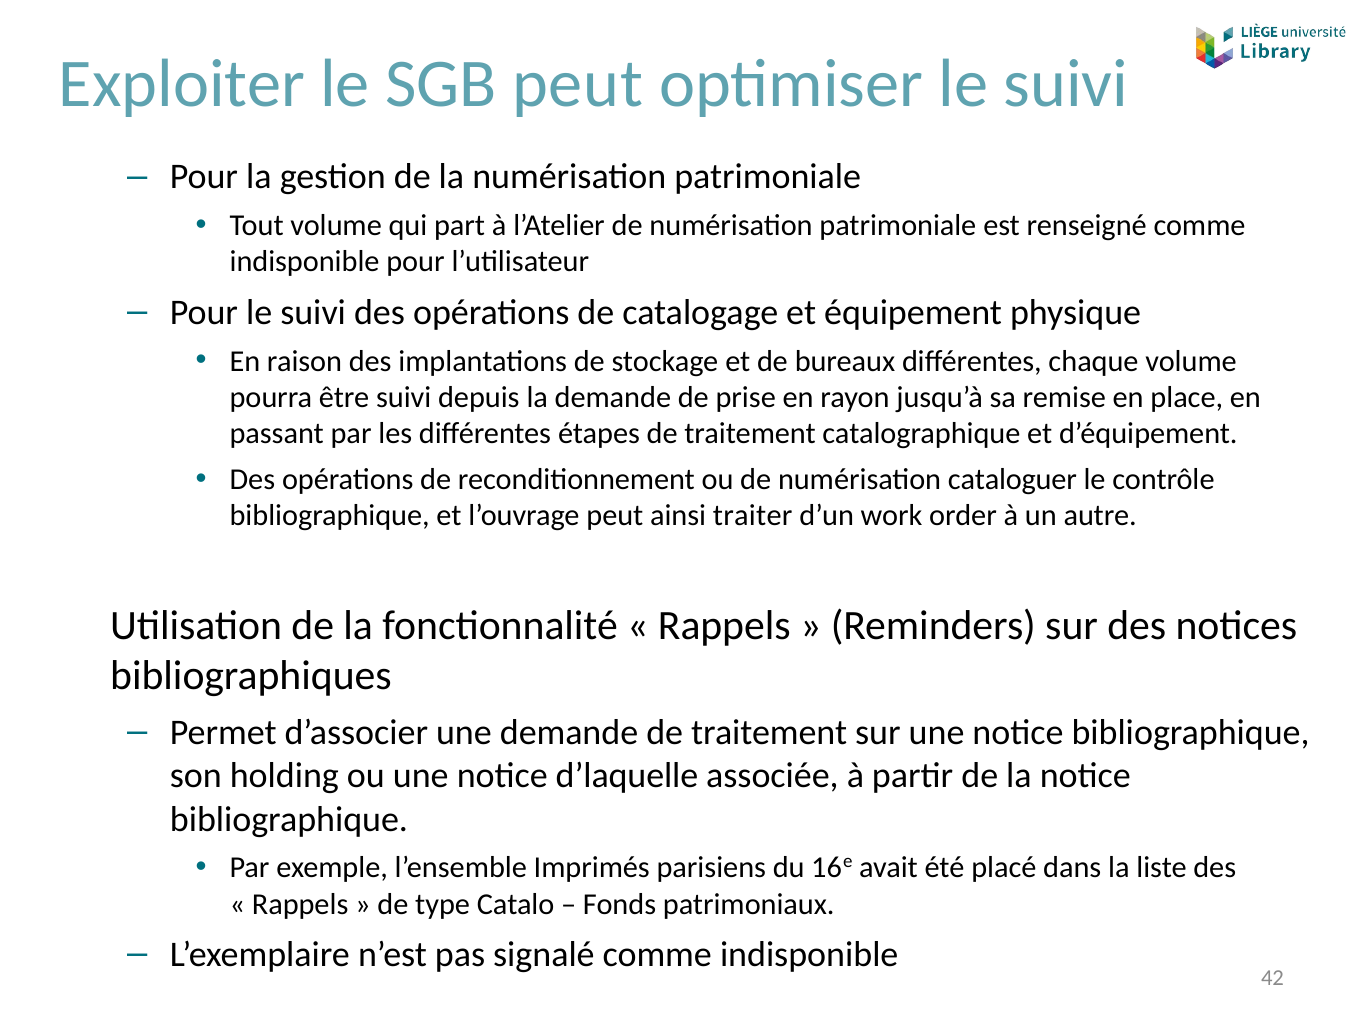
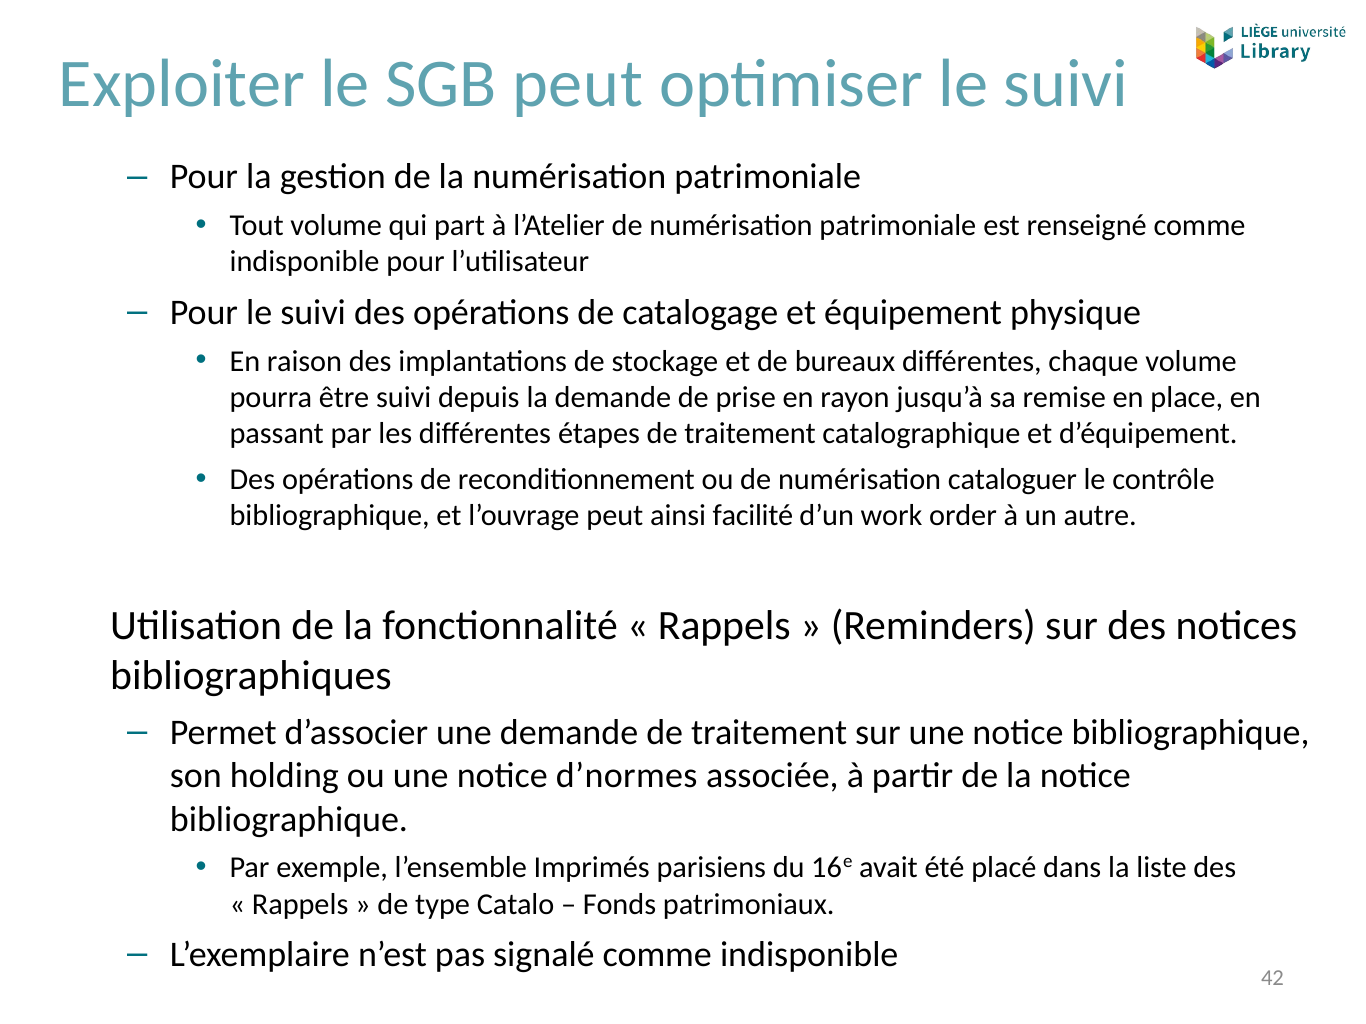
traiter: traiter -> facilité (753, 516)
d’laquelle: d’laquelle -> d’normes (627, 776)
